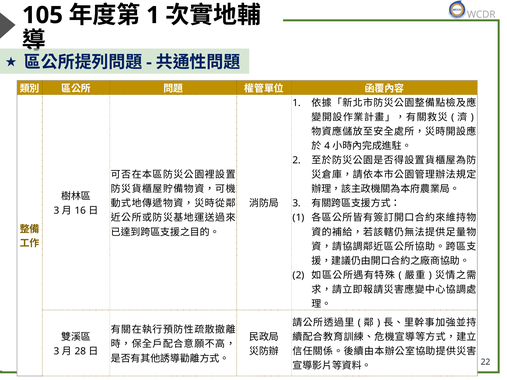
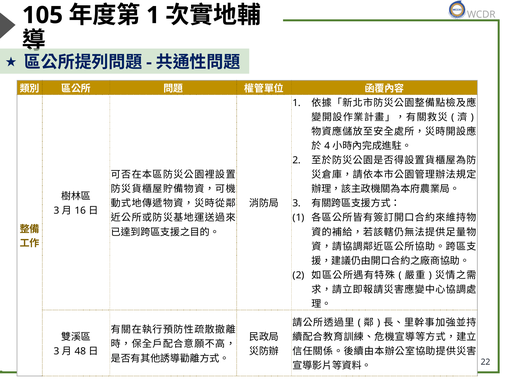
28: 28 -> 48 (80, 351)
